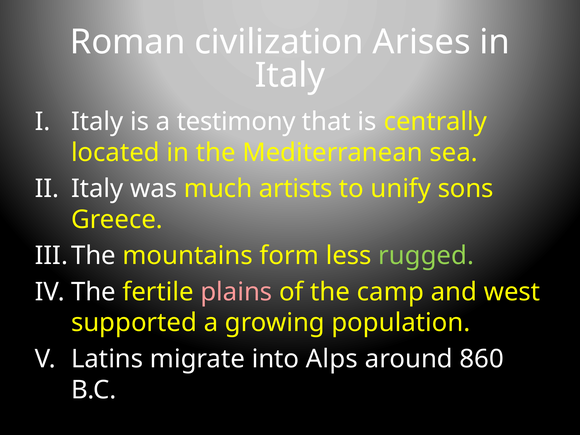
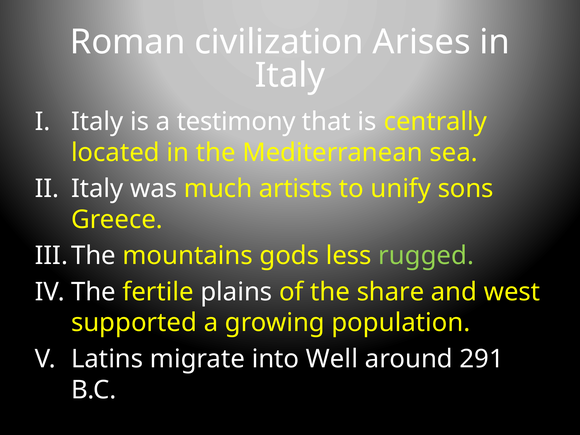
form: form -> gods (289, 256)
plains colour: pink -> white (236, 292)
camp: camp -> share (390, 292)
Alps: Alps -> Well (332, 359)
860: 860 -> 291 (482, 359)
